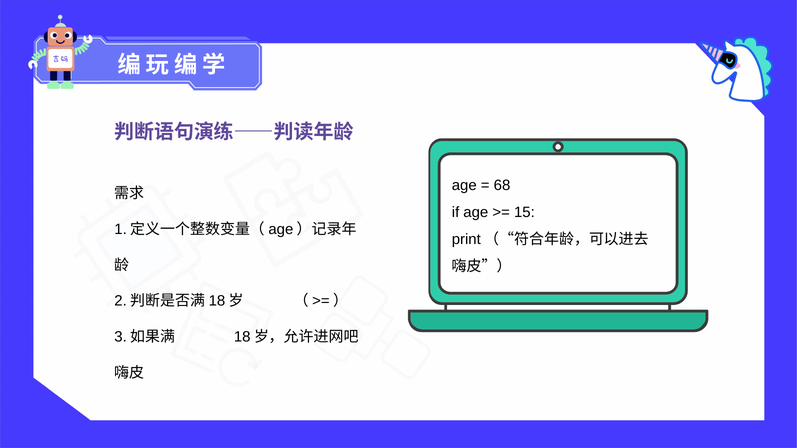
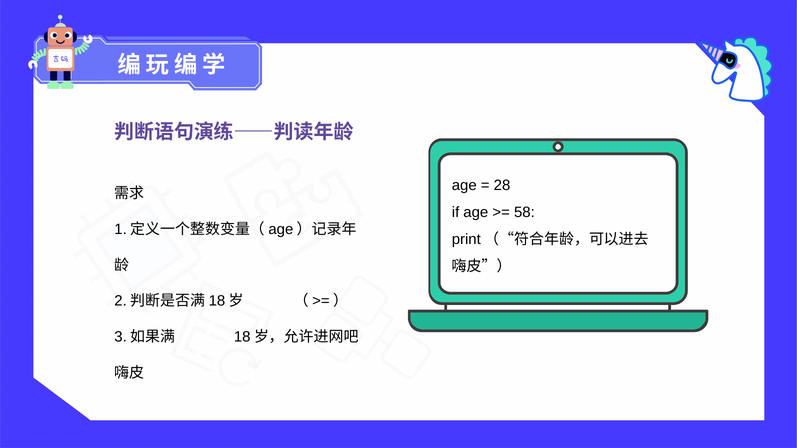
68: 68 -> 28 (502, 186)
15: 15 -> 58 (524, 213)
